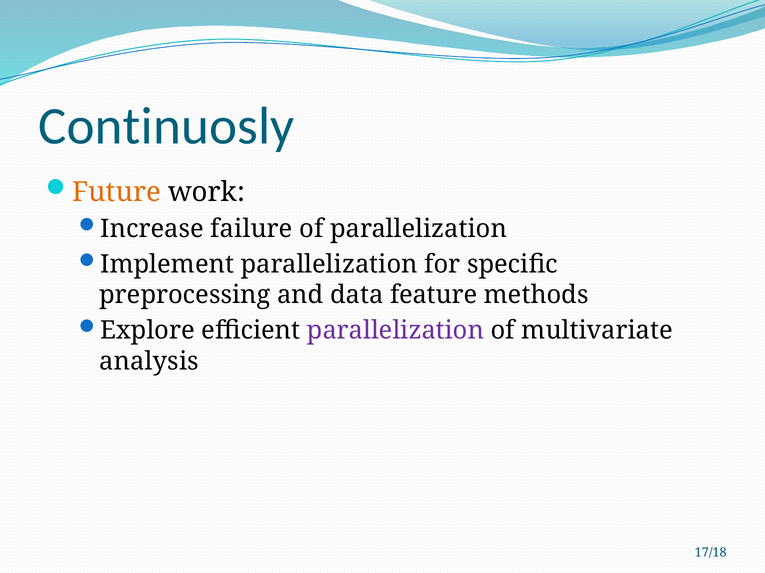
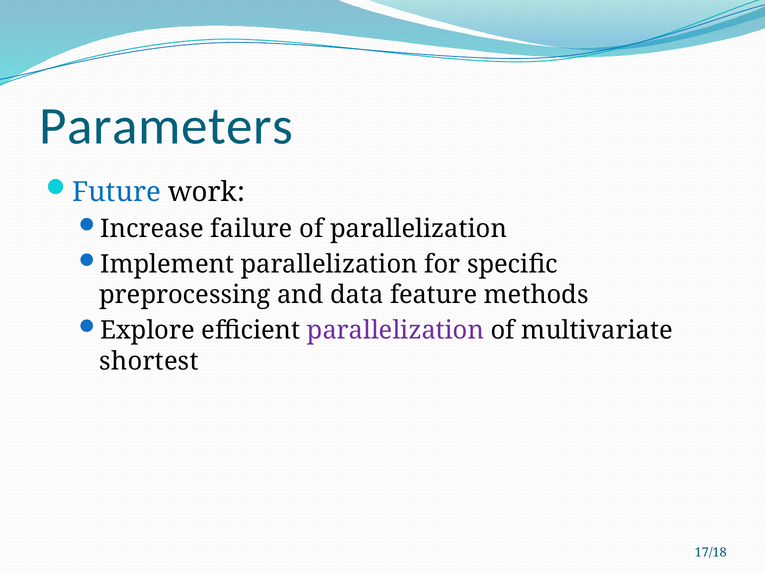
Continuosly: Continuosly -> Parameters (166, 126)
Future colour: orange -> blue (116, 192)
analysis: analysis -> shortest (149, 362)
